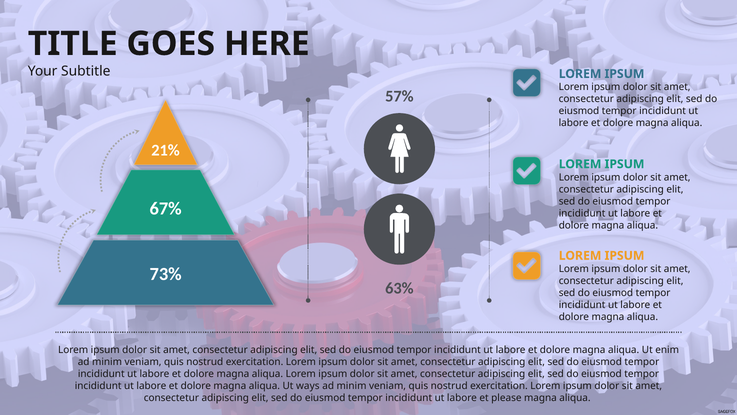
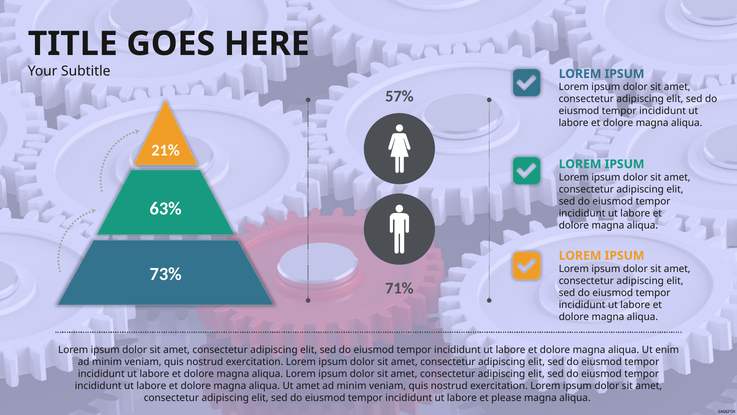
67%: 67% -> 63% (166, 209)
63%: 63% -> 71% (399, 288)
Ut ways: ways -> amet (308, 385)
